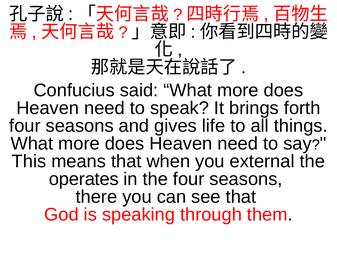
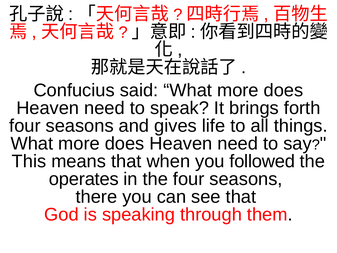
external: external -> followed (262, 161)
